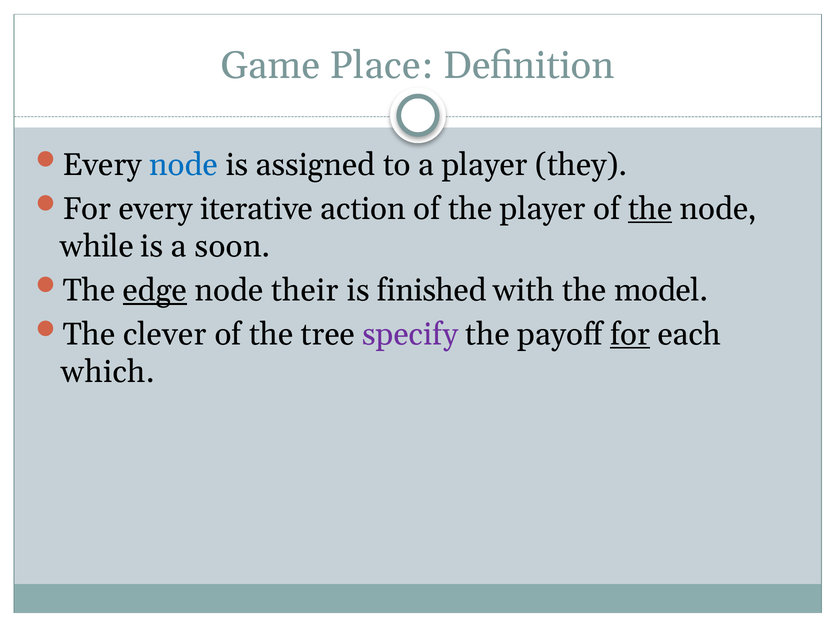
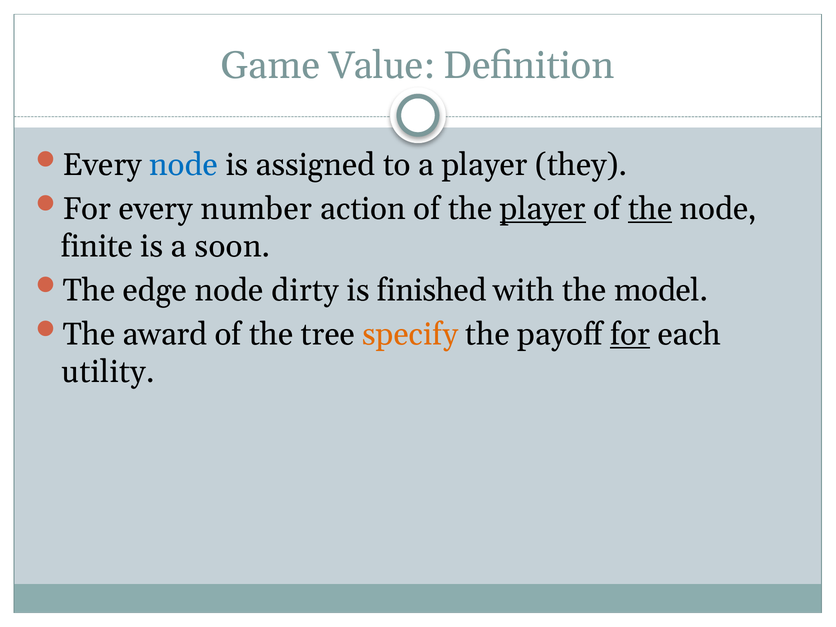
Place: Place -> Value (382, 66)
iterative: iterative -> number (256, 209)
player underline: none -> present (543, 209)
while: while -> finite (97, 246)
edge underline: present -> none (155, 290)
their: their -> dirty (305, 290)
clever: clever -> award (165, 334)
specify colour: purple -> orange (410, 334)
which: which -> utility (108, 372)
